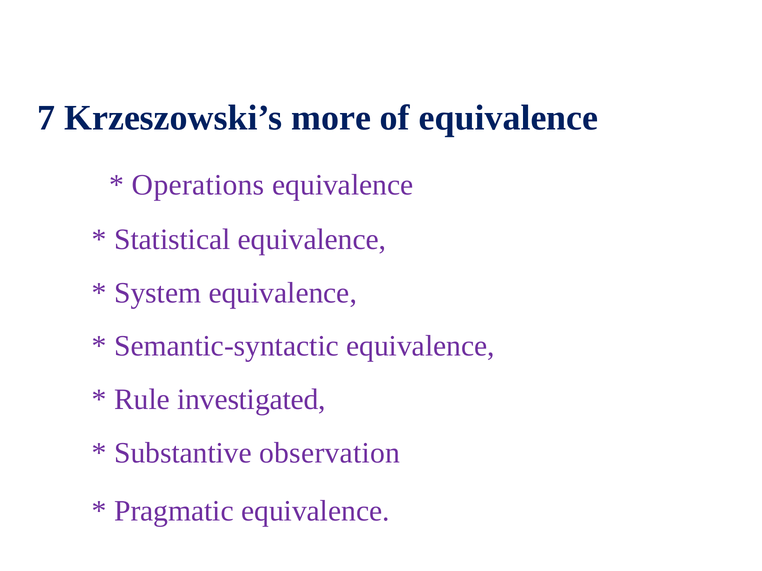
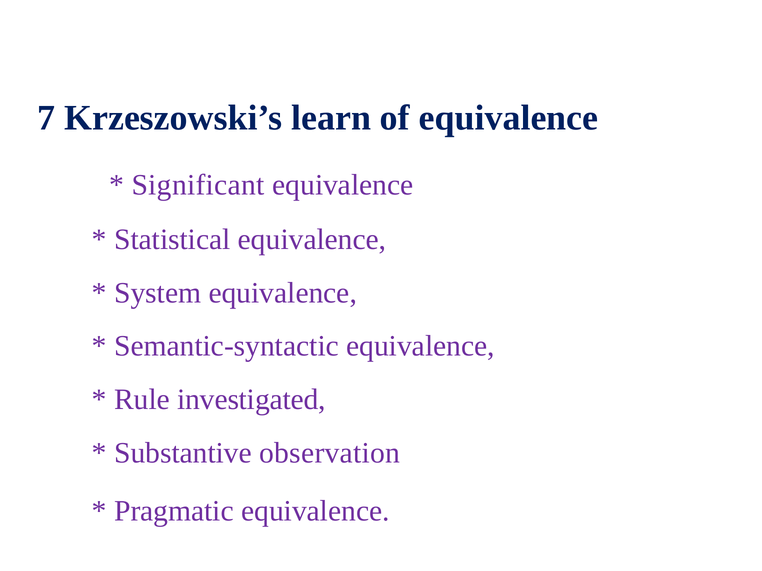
more: more -> learn (331, 118)
Operations: Operations -> Significant (198, 185)
